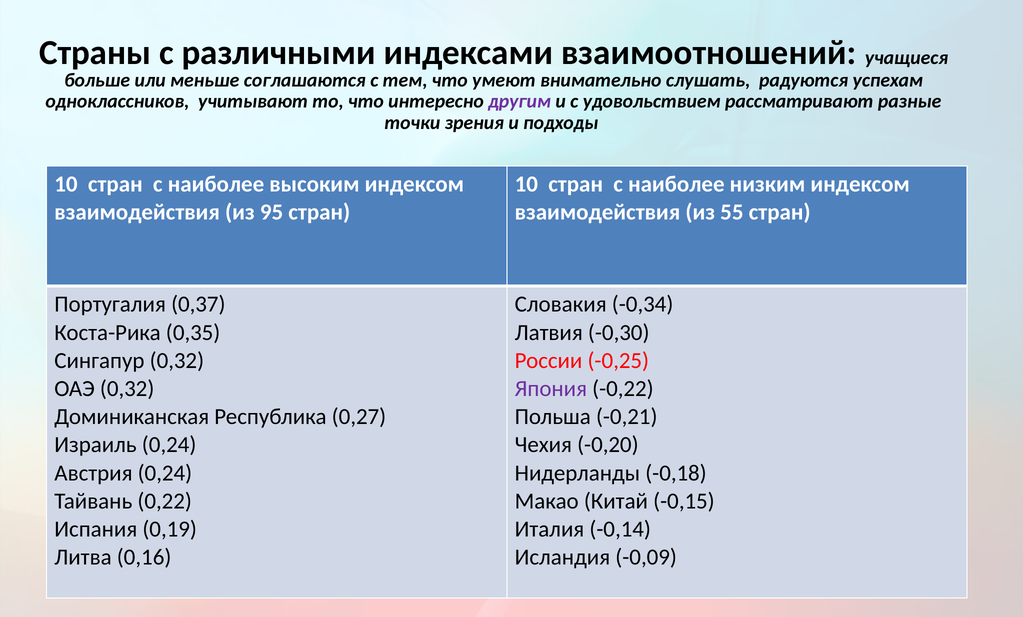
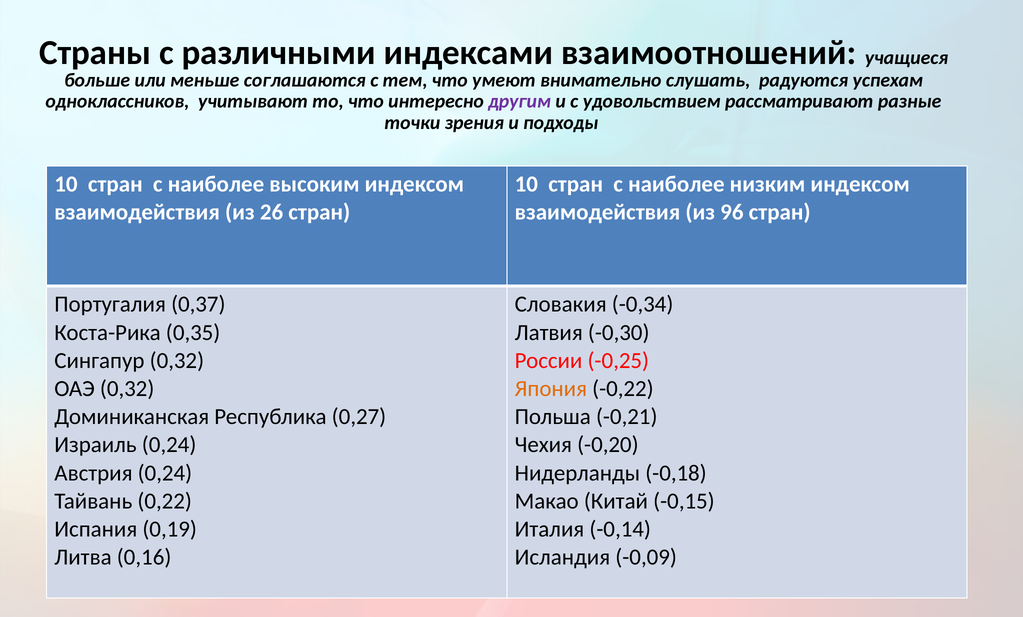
95: 95 -> 26 (272, 212)
55: 55 -> 96 (732, 212)
Япония colour: purple -> orange (551, 389)
